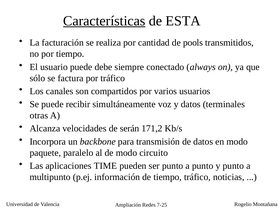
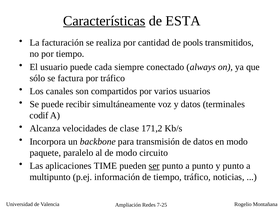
debe: debe -> cada (103, 67)
otras: otras -> codif (39, 115)
serán: serán -> clase (129, 129)
ser underline: none -> present (154, 166)
